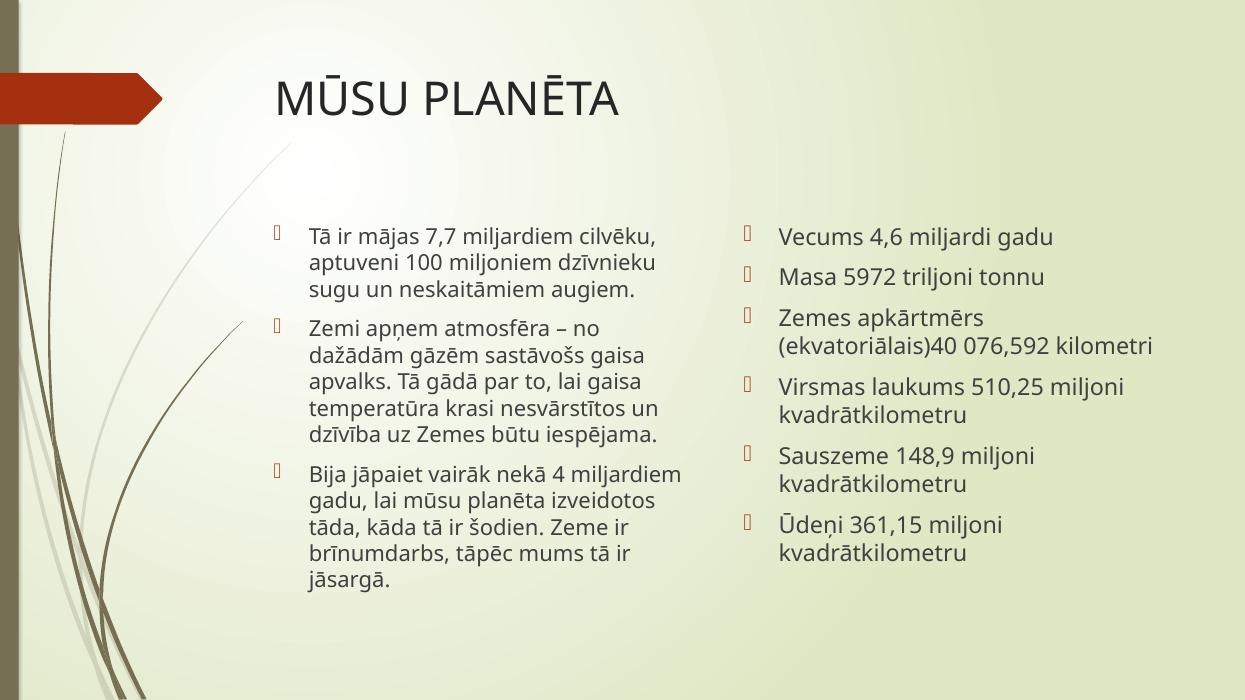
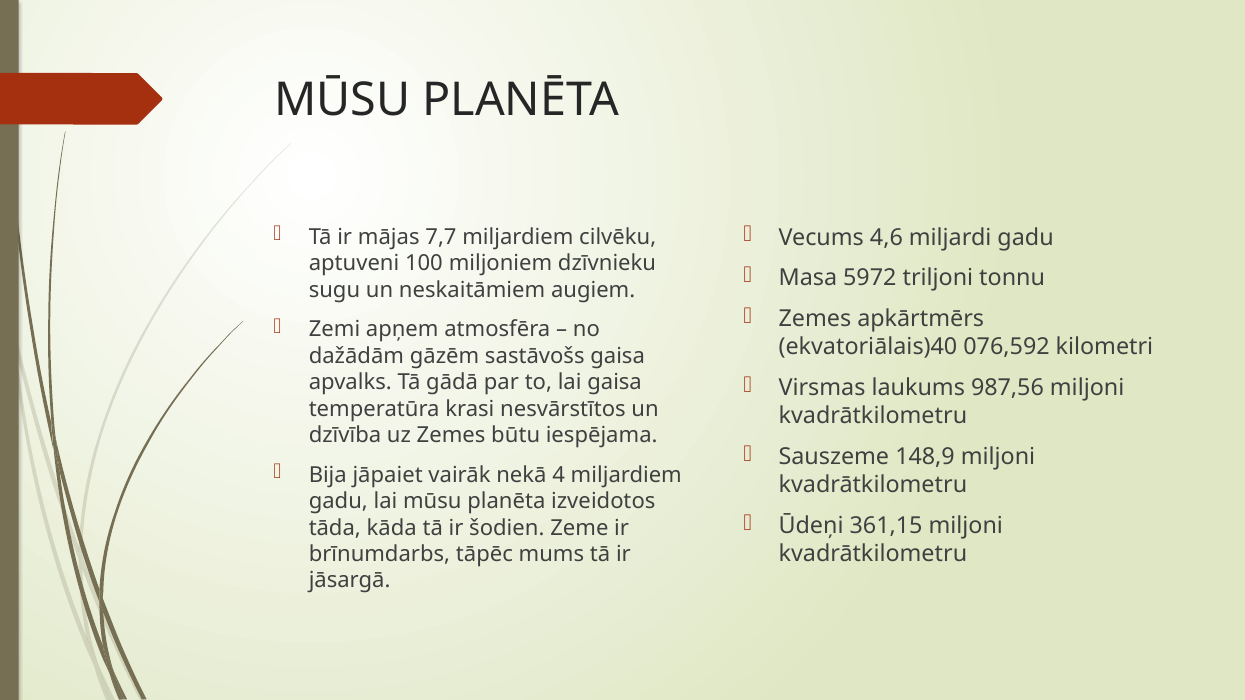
510,25: 510,25 -> 987,56 (1007, 388)
